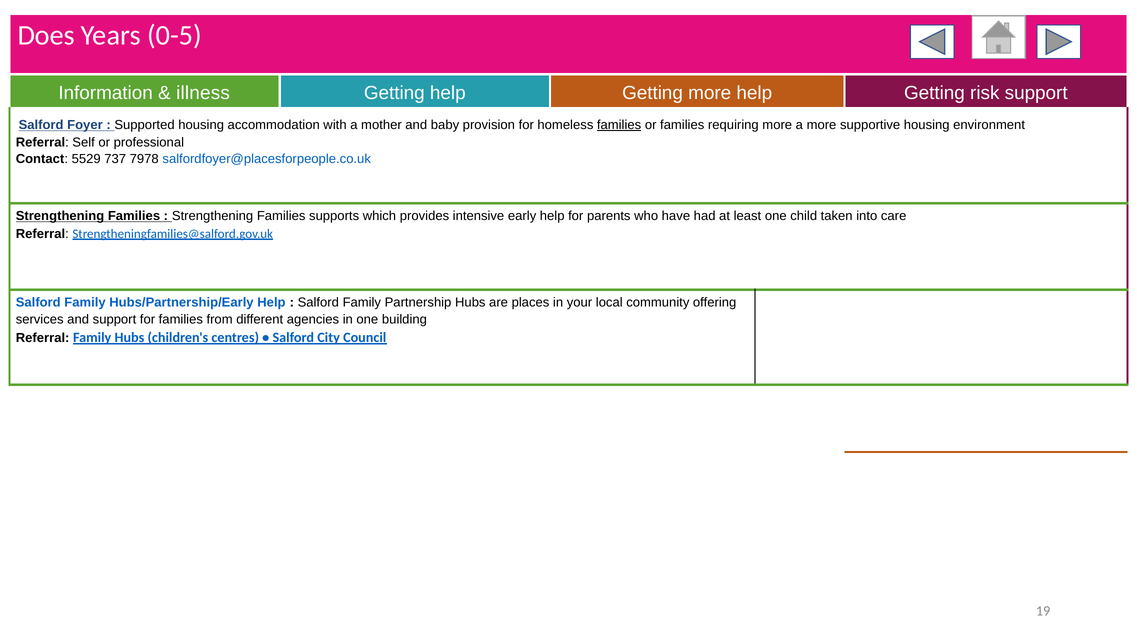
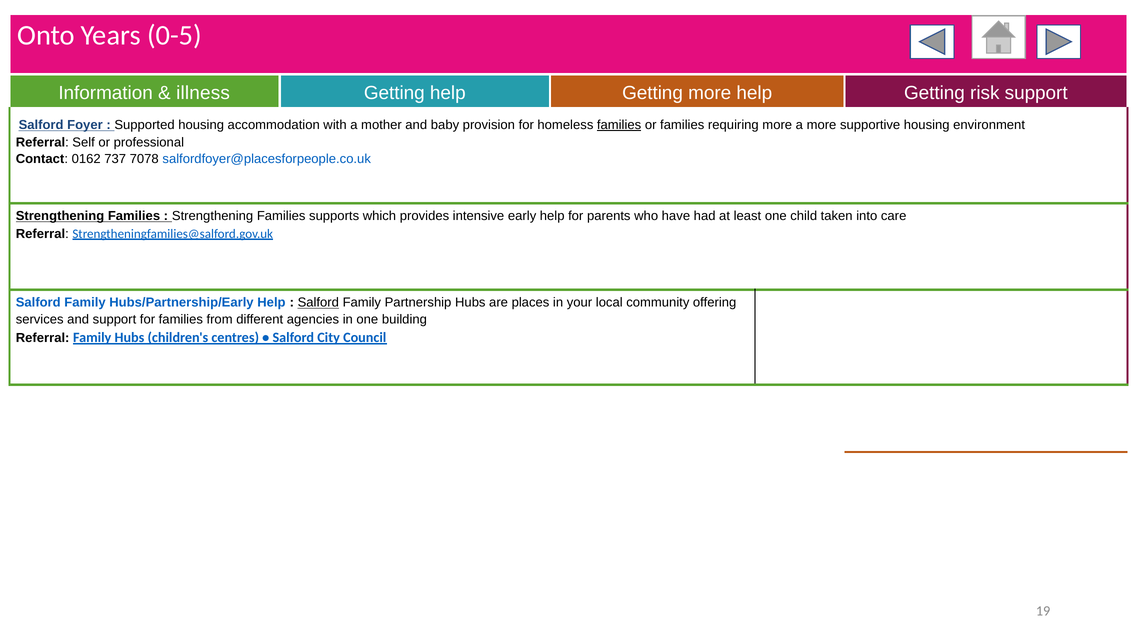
Does: Does -> Onto (46, 36)
5529: 5529 -> 0162 (86, 159)
7978: 7978 -> 7078 (144, 159)
Salford underline: none -> present (318, 302)
